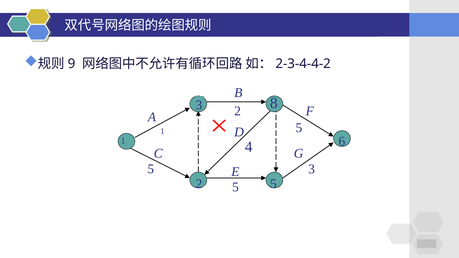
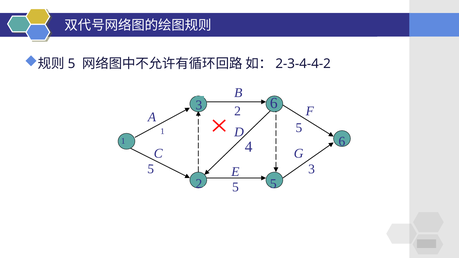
9: 9 -> 5 (72, 64)
8: 8 -> 6 (274, 103)
